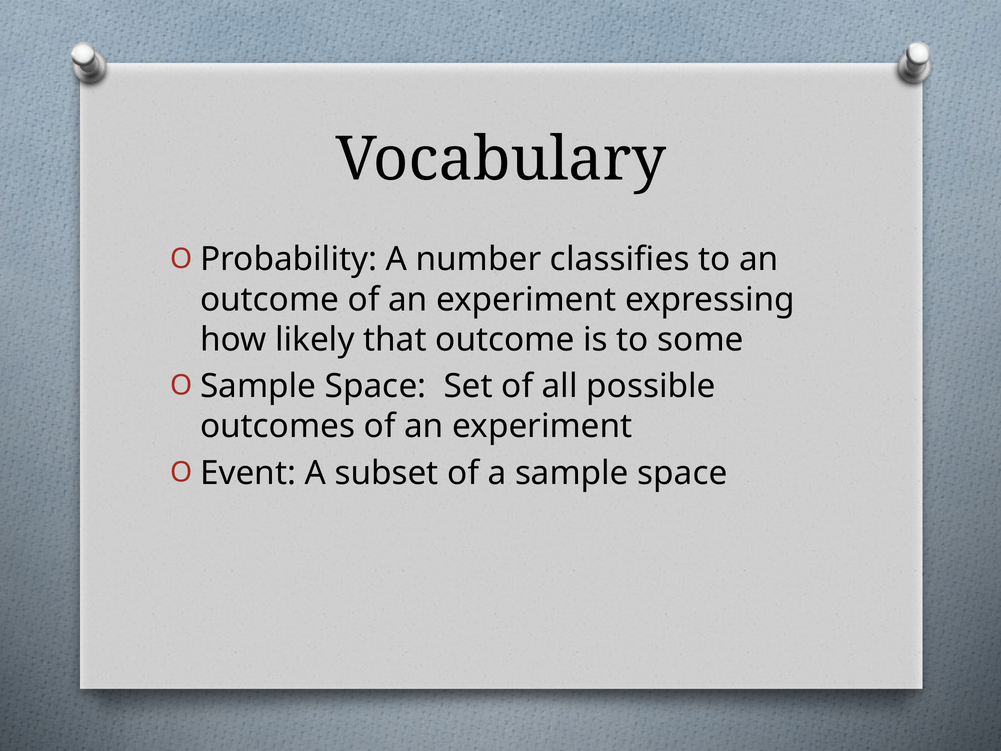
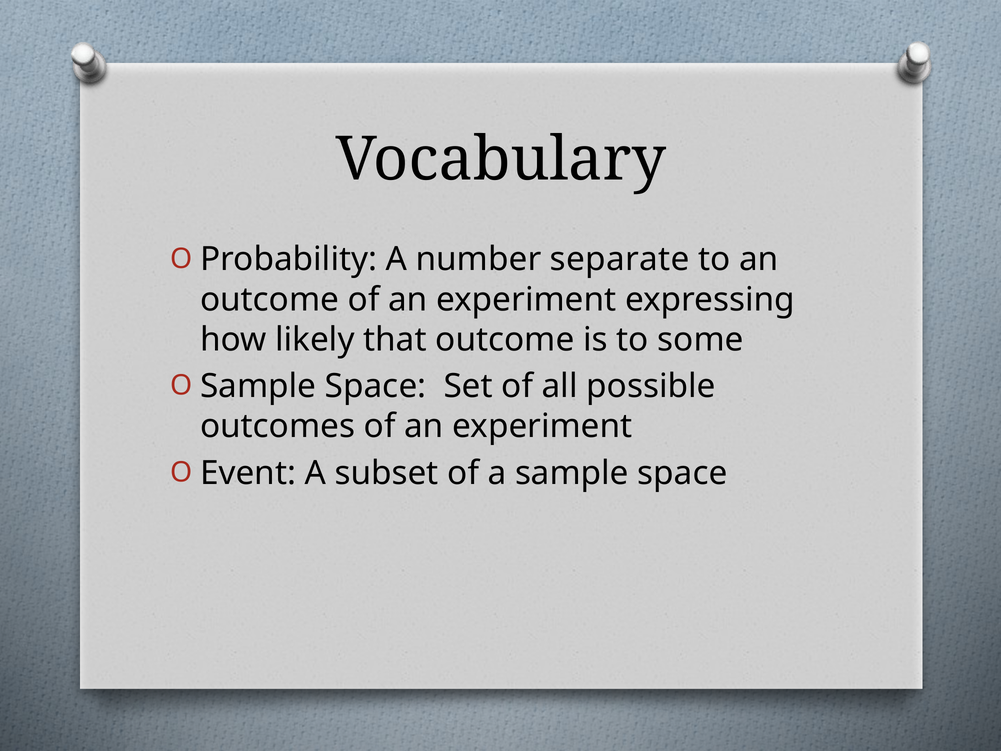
classifies: classifies -> separate (620, 259)
